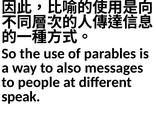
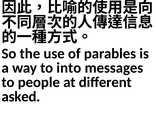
also: also -> into (69, 68)
speak: speak -> asked (21, 97)
